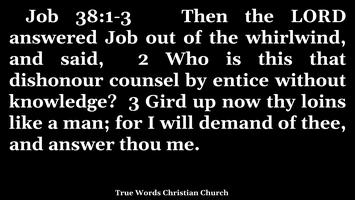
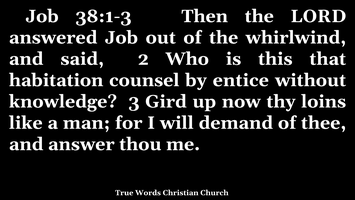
dishonour: dishonour -> habitation (56, 80)
